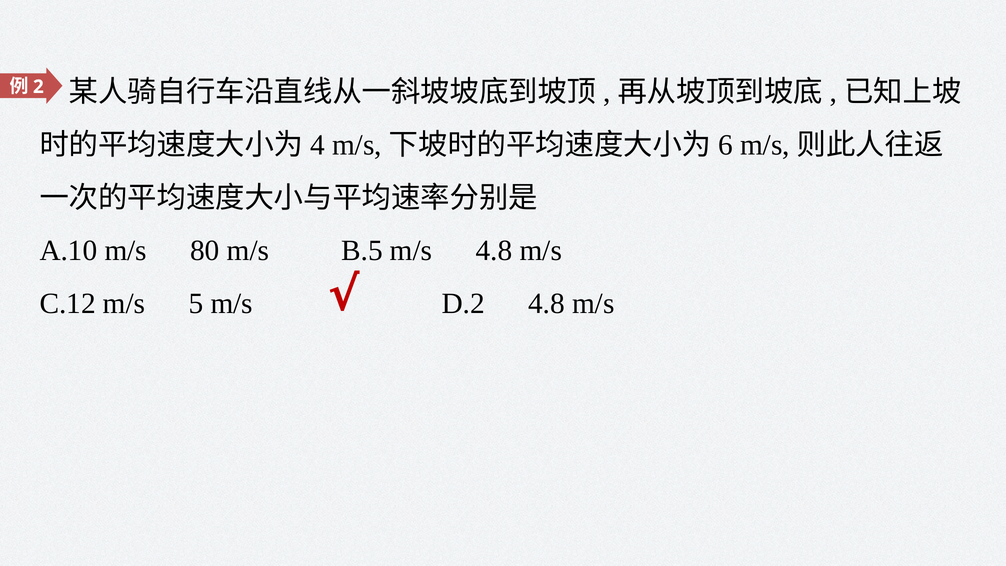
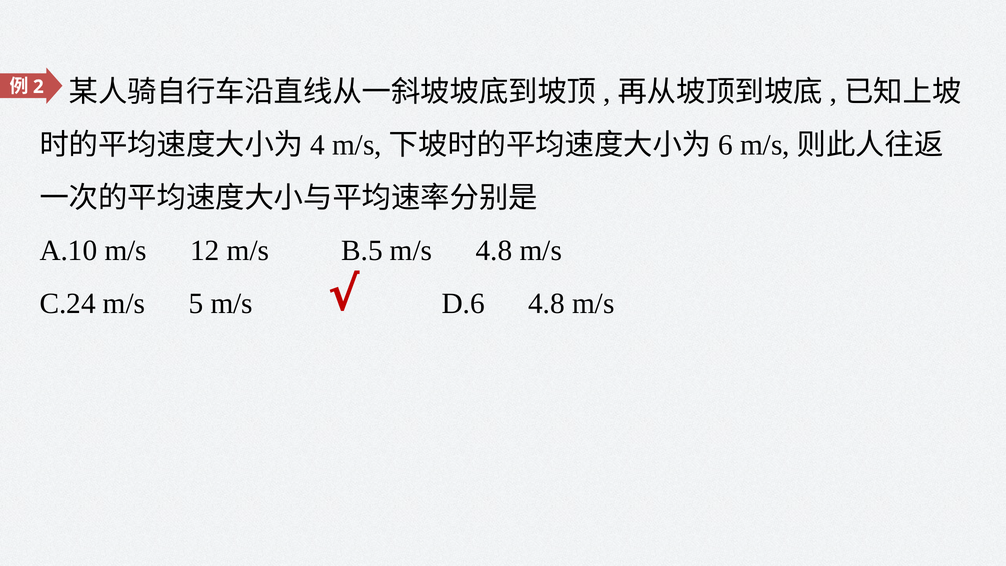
80: 80 -> 12 (205, 251)
C.12: C.12 -> C.24 (68, 304)
D.2: D.2 -> D.6 (463, 304)
